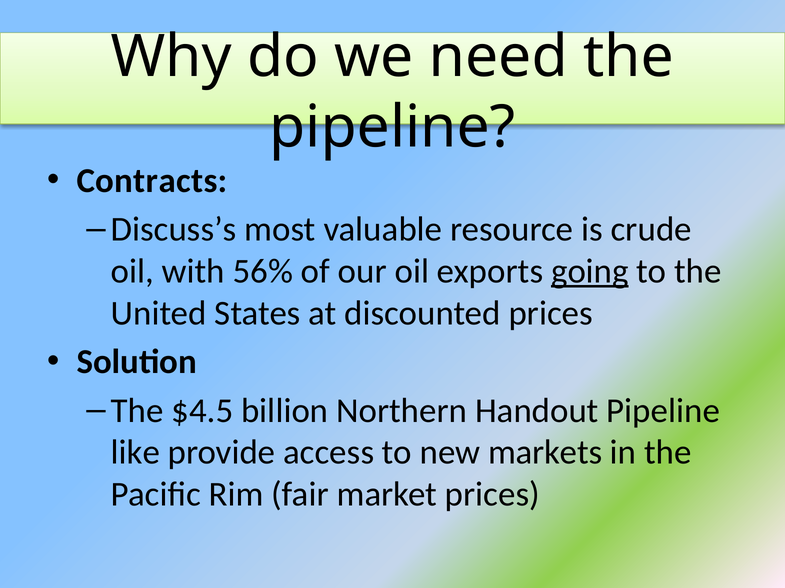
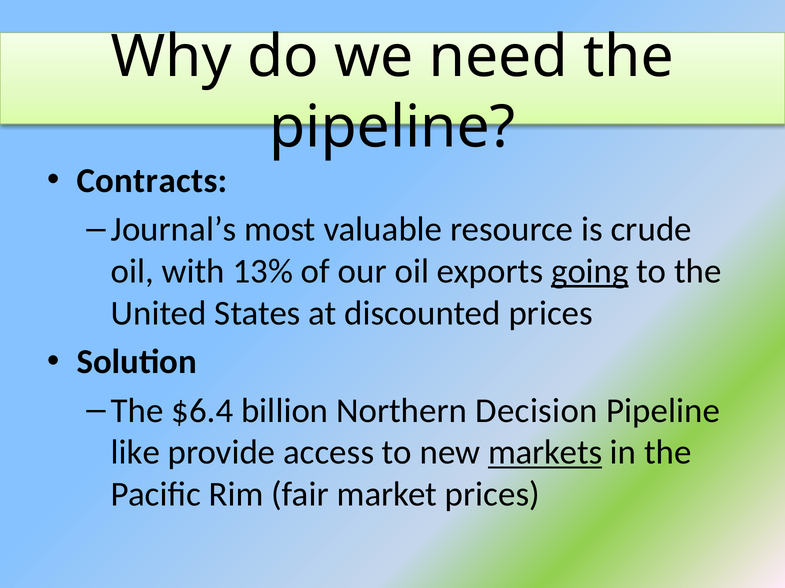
Discuss’s: Discuss’s -> Journal’s (174, 230)
56%: 56% -> 13% (263, 272)
$4.5: $4.5 -> $6.4 (202, 411)
Handout: Handout -> Decision (537, 411)
markets underline: none -> present (545, 453)
